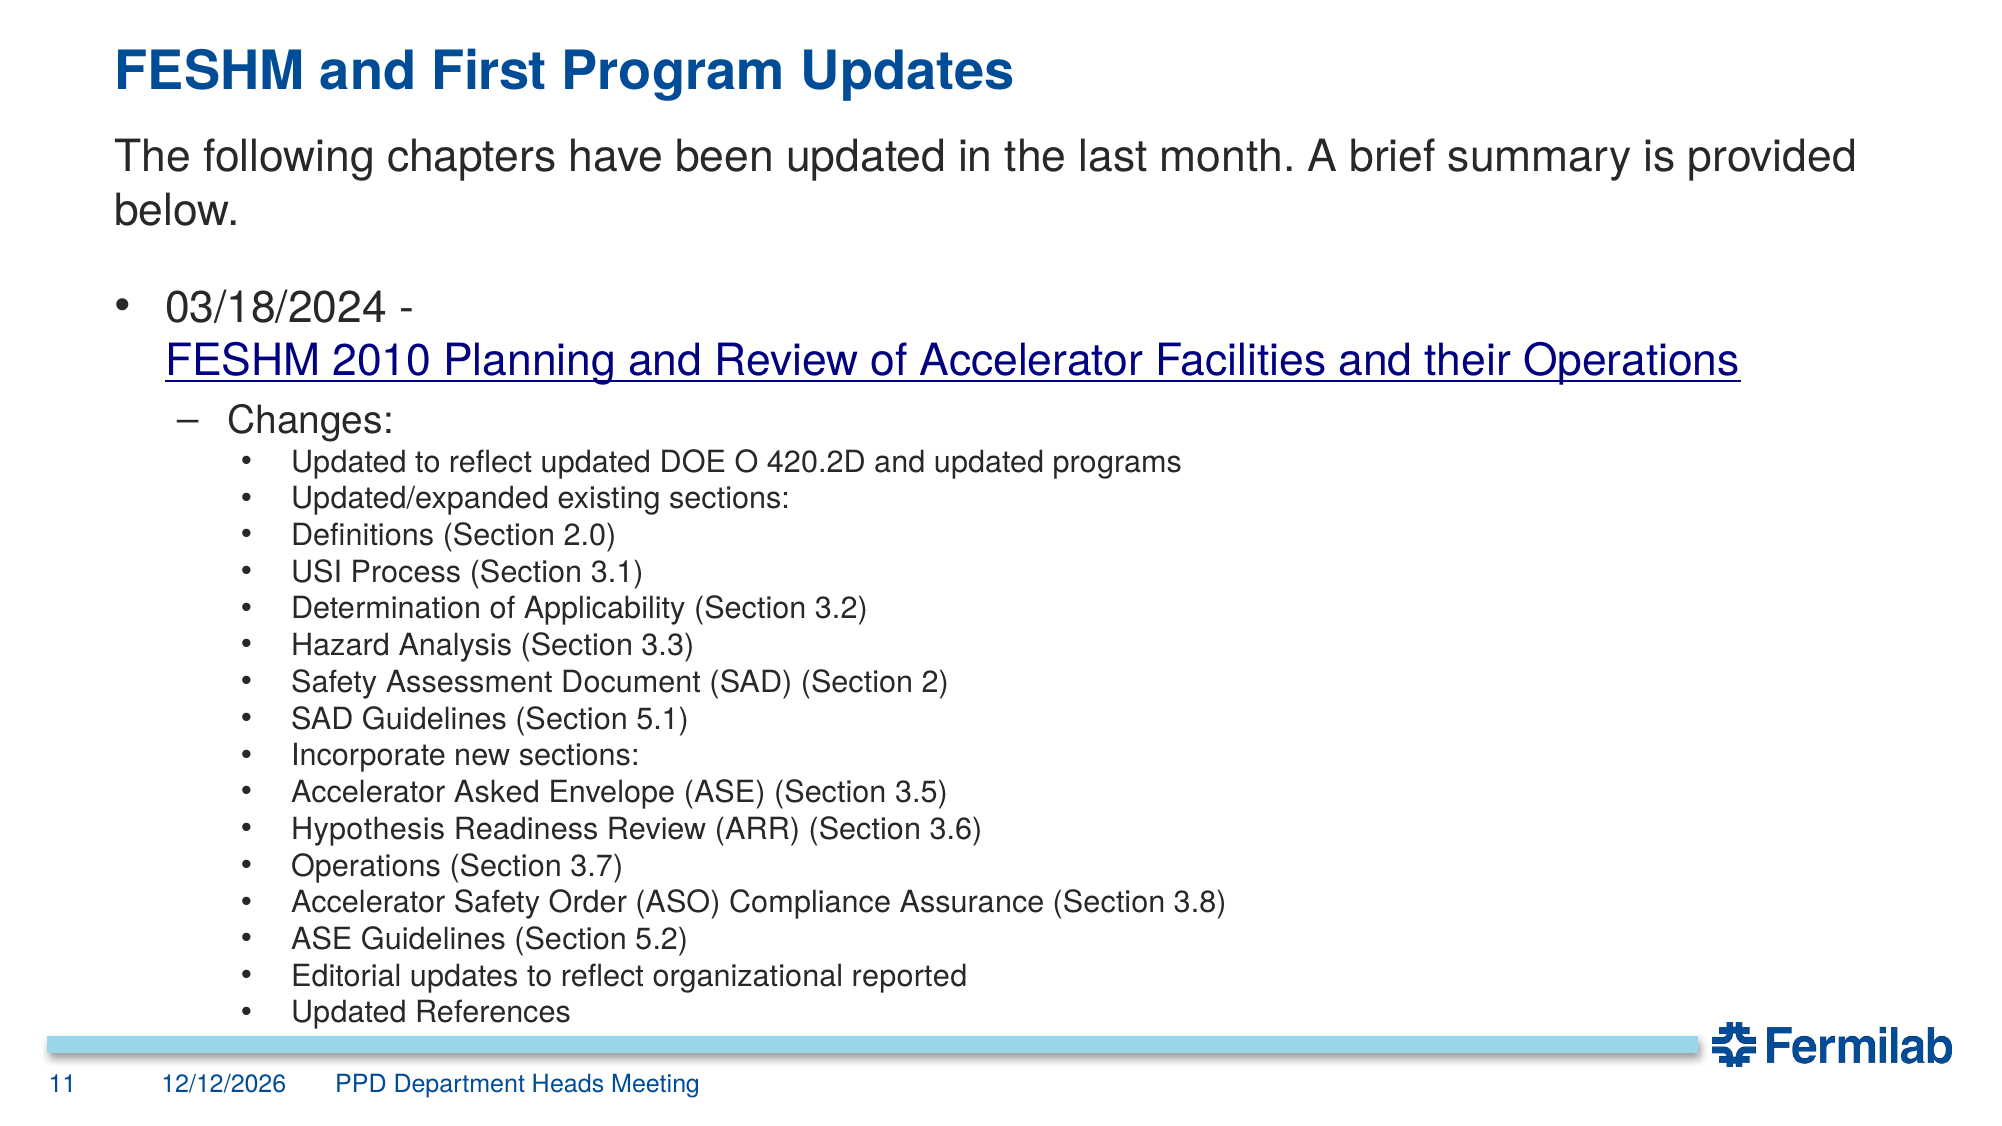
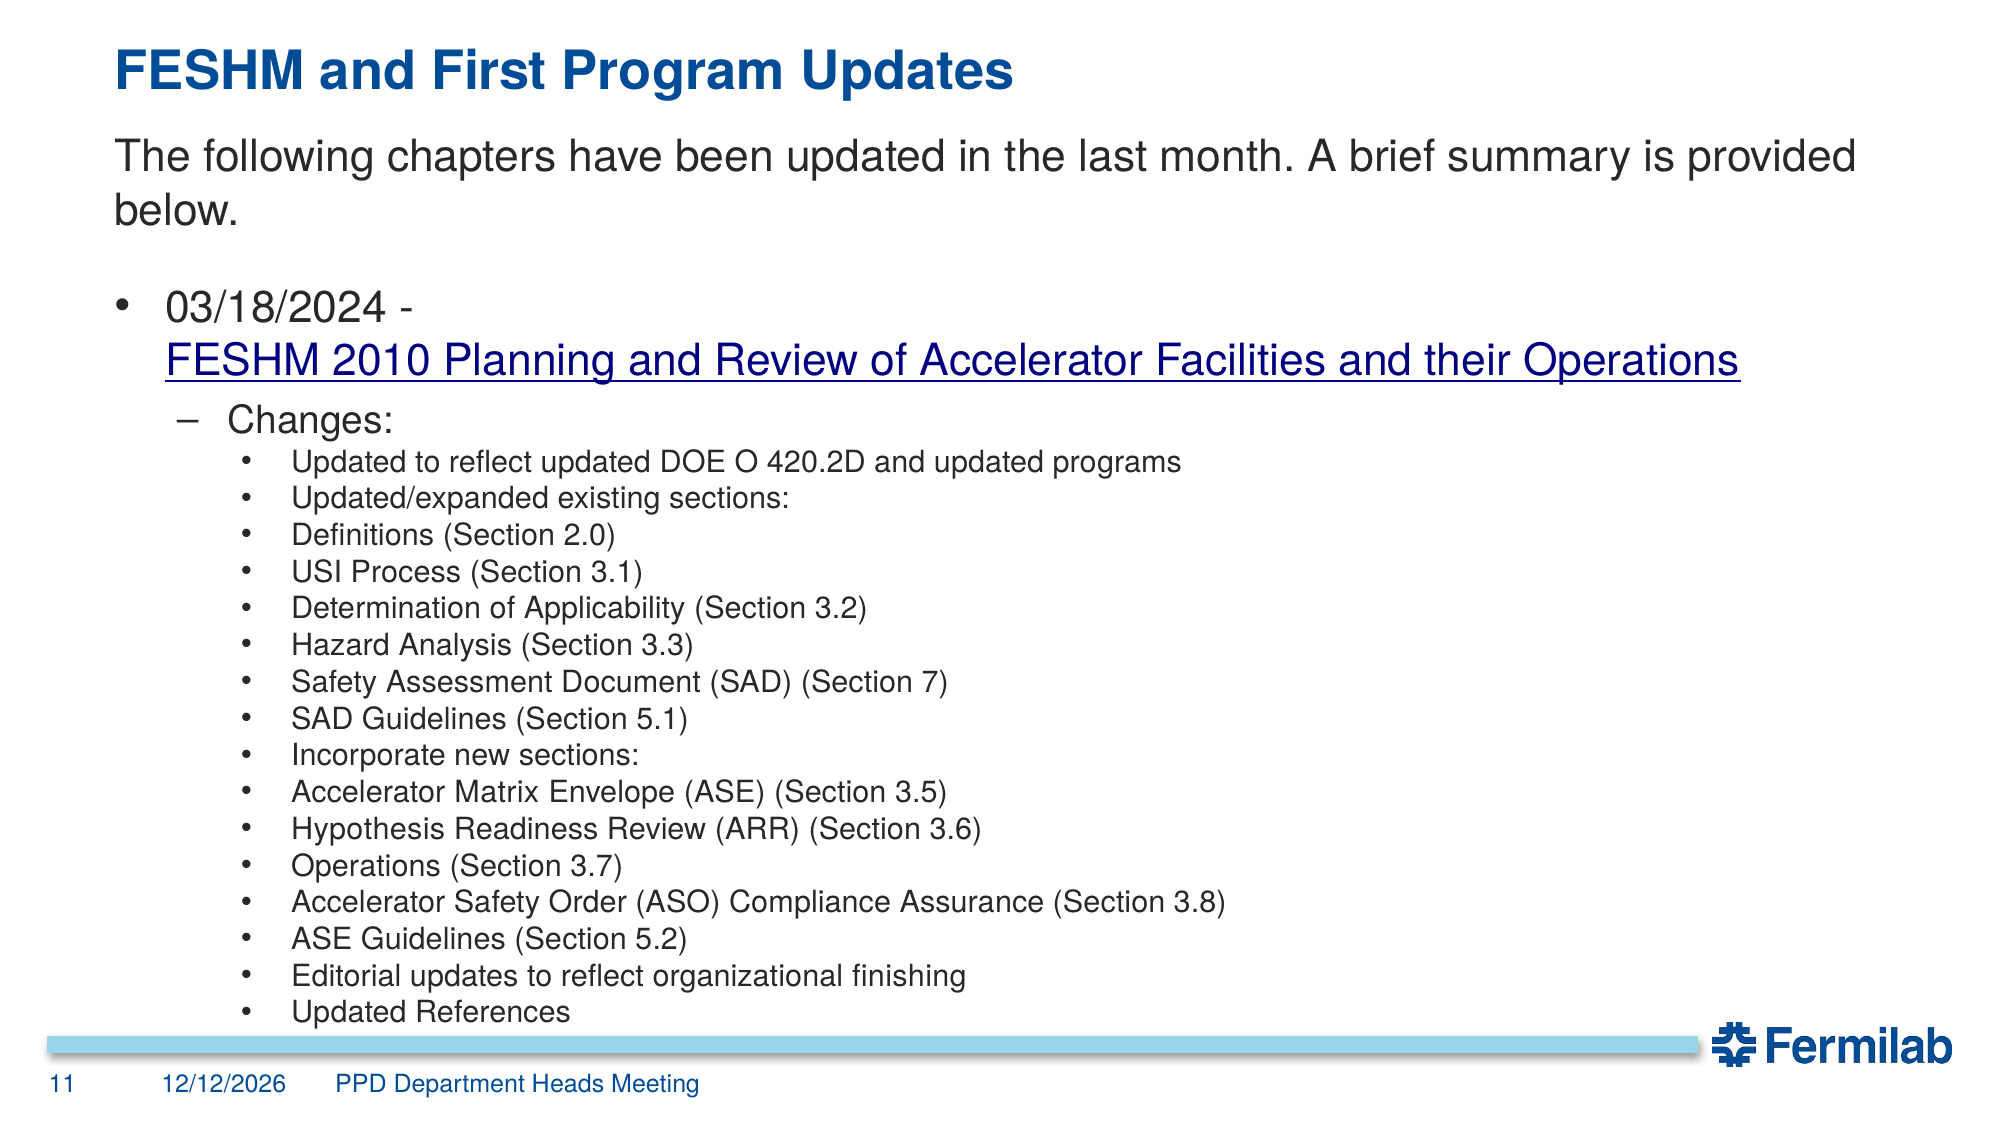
2: 2 -> 7 (935, 682)
Asked: Asked -> Matrix (497, 793)
reported: reported -> finishing (909, 976)
